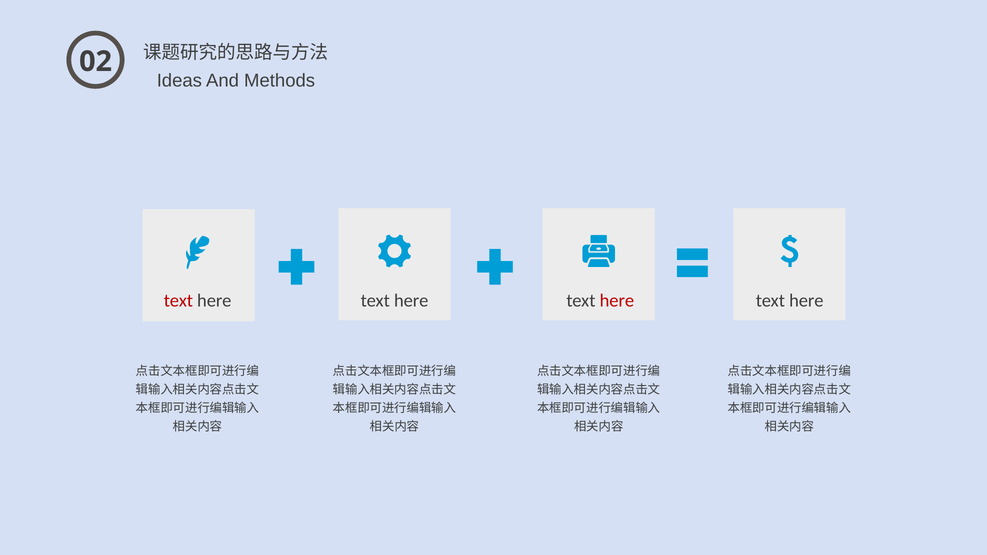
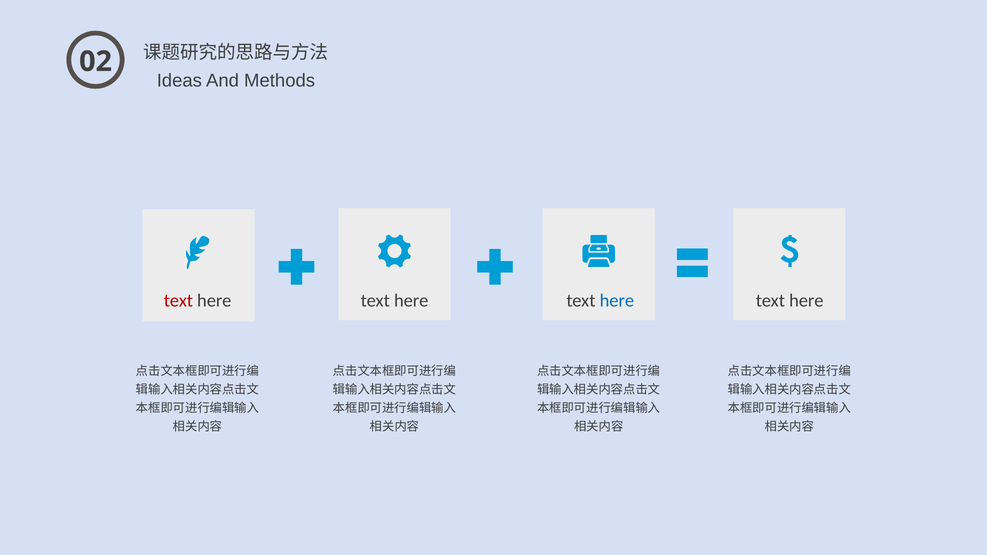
here colour: red -> blue (617, 301)
